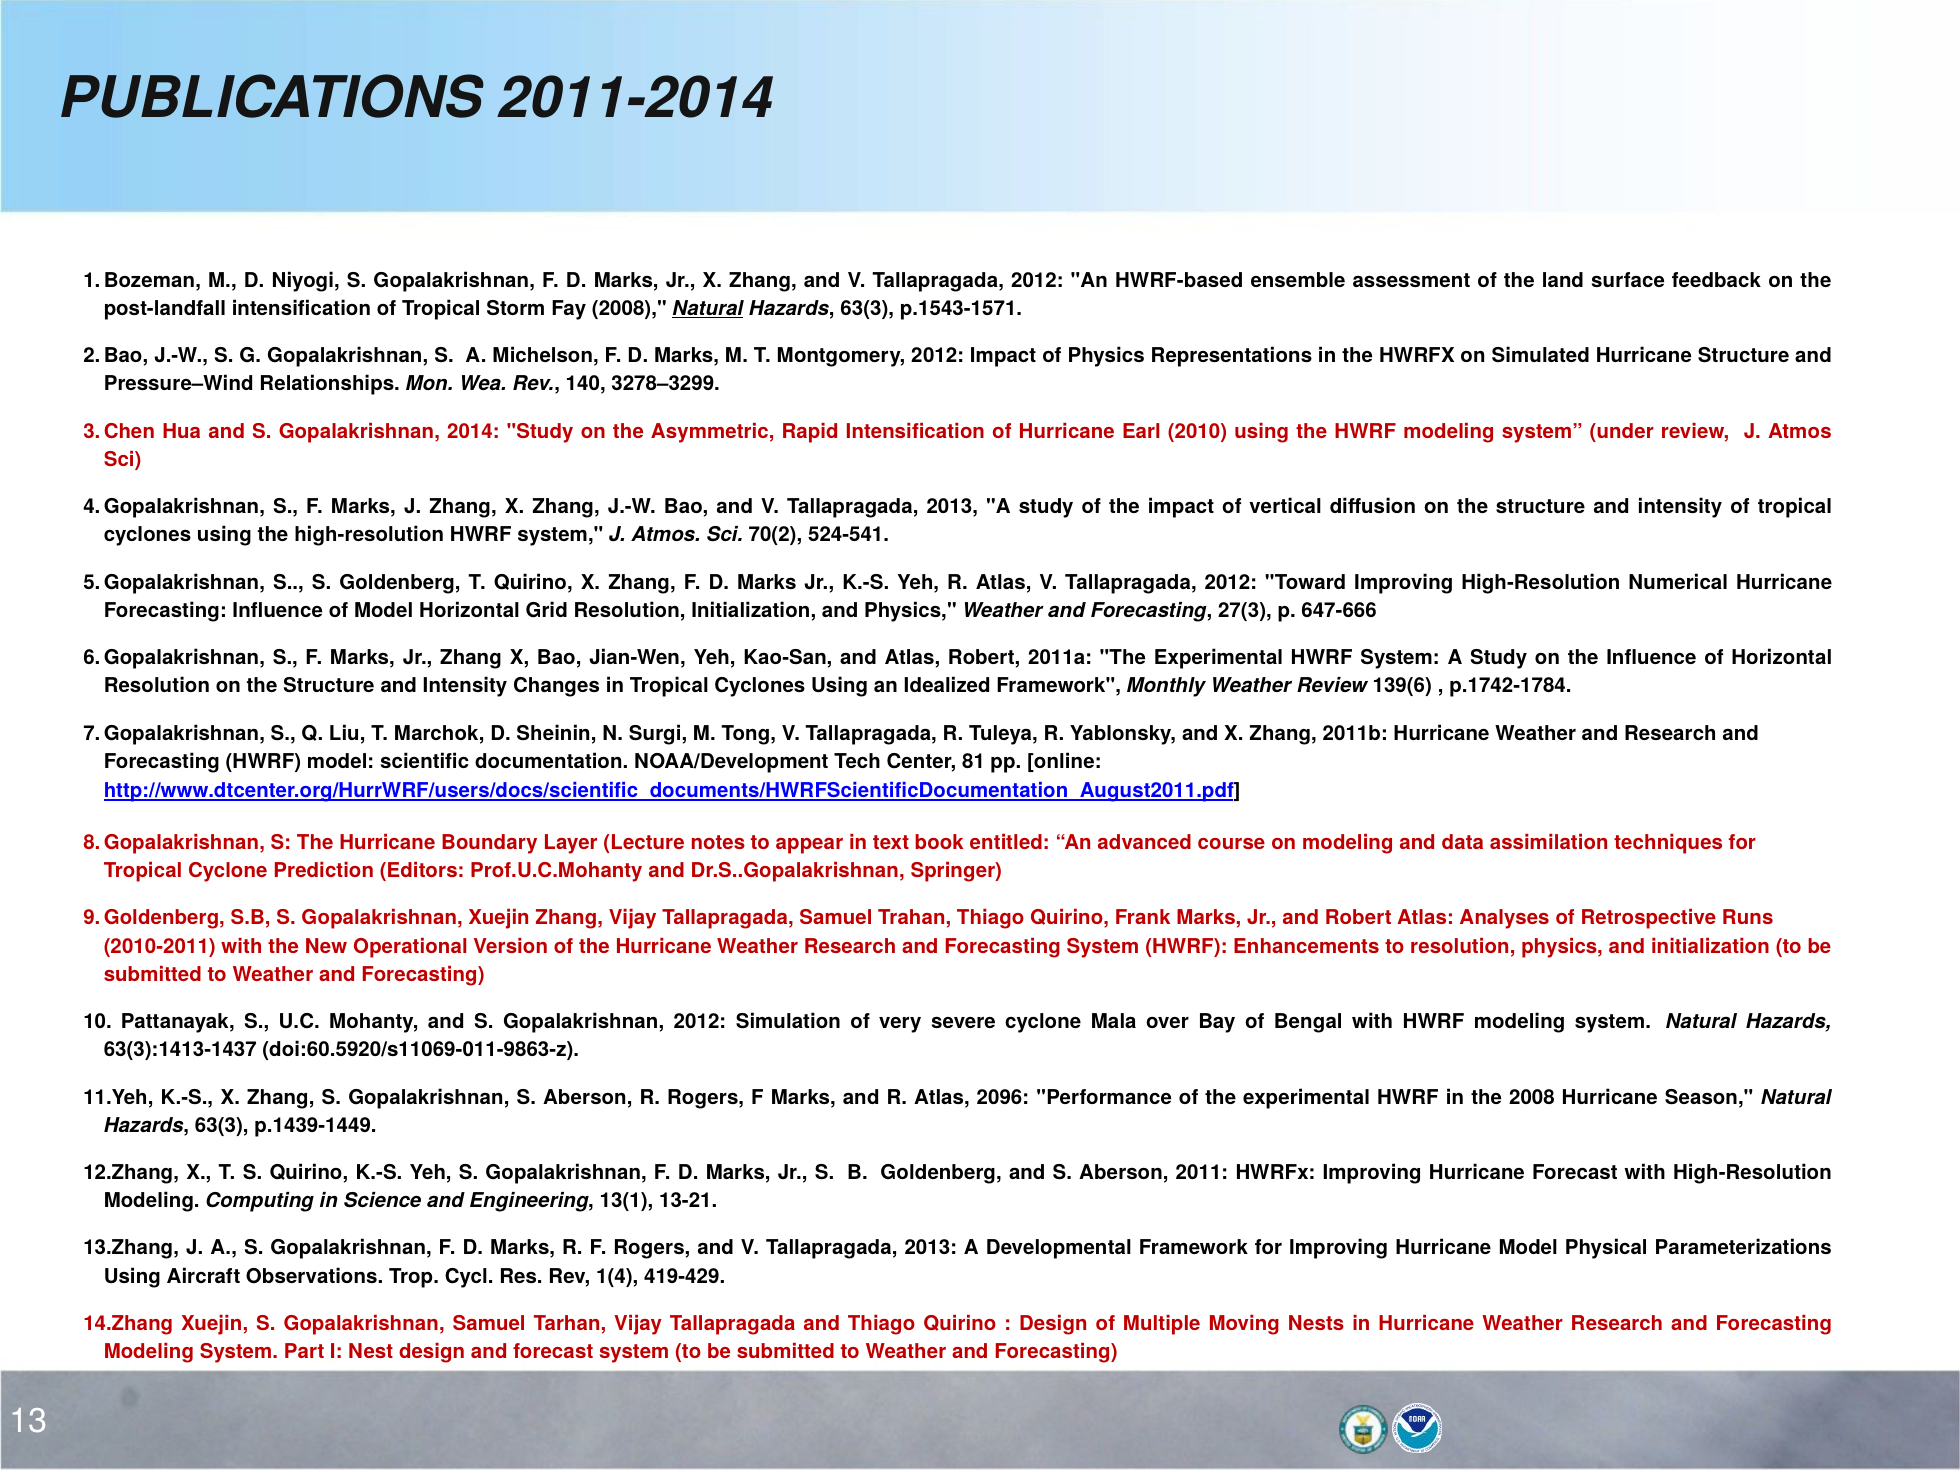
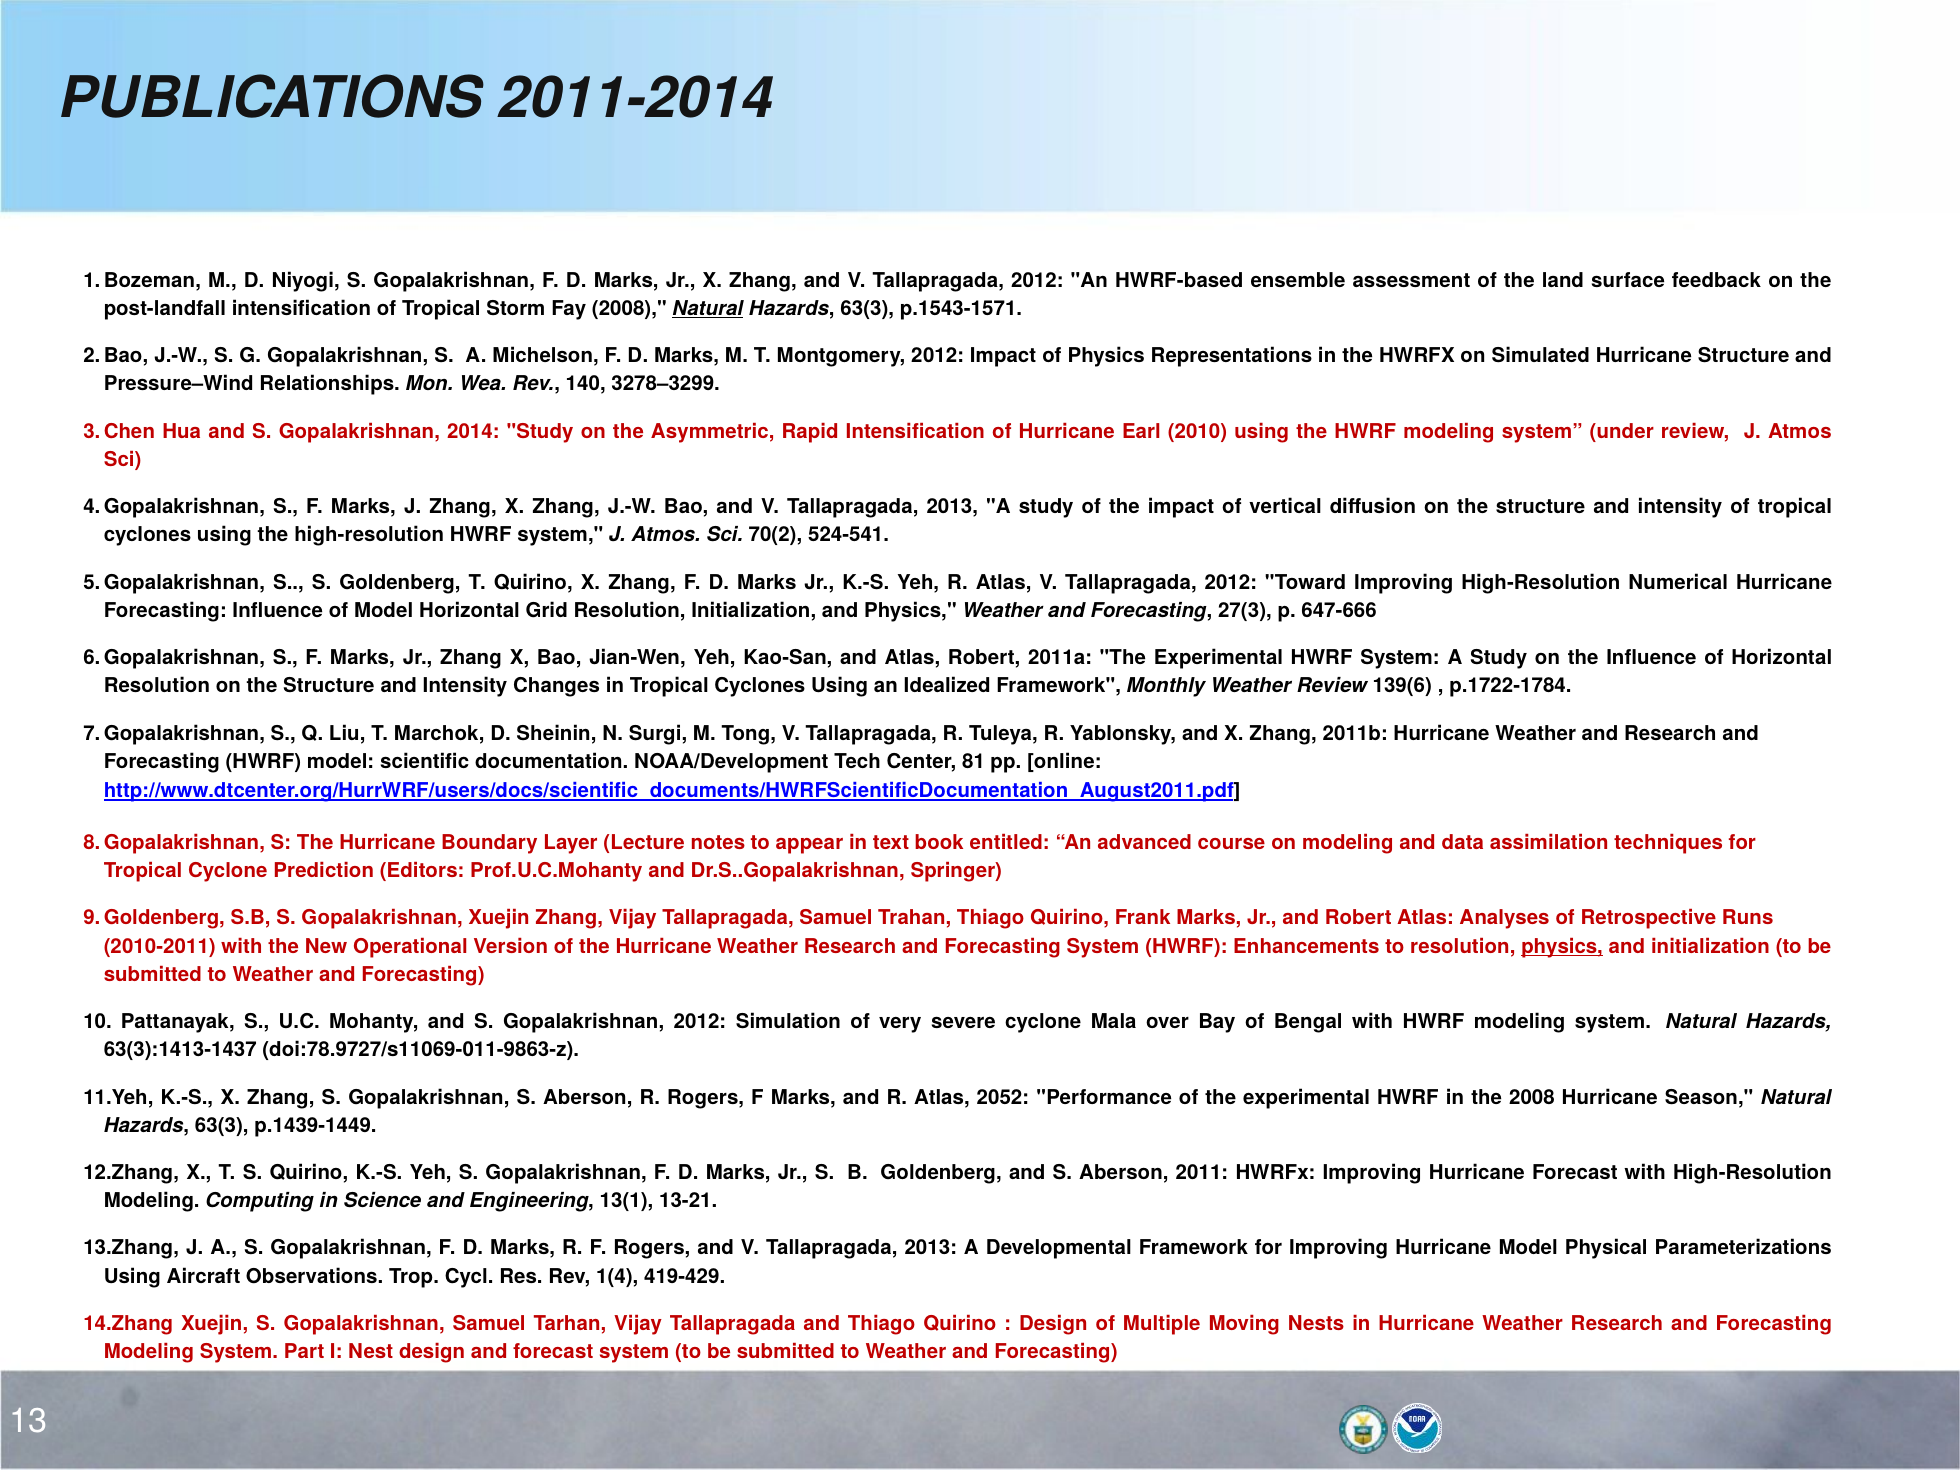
p.1742-1784: p.1742-1784 -> p.1722-1784 (1510, 686)
physics underline: none -> present (1562, 946)
doi:60.5920/s11069-011-9863-z: doi:60.5920/s11069-011-9863-z -> doi:78.9727/s11069-011-9863-z (421, 1050)
2096: 2096 -> 2052 (1003, 1097)
